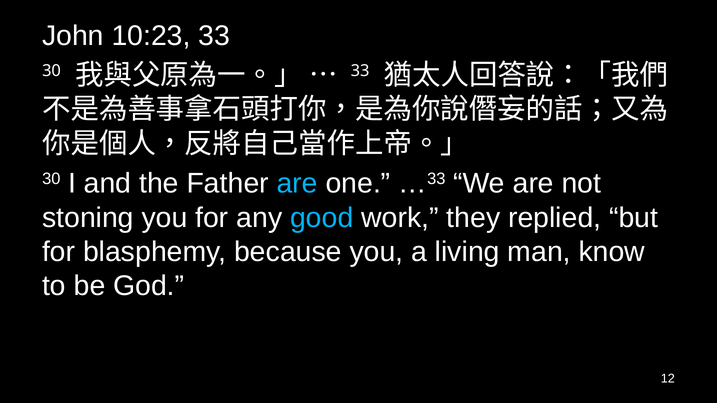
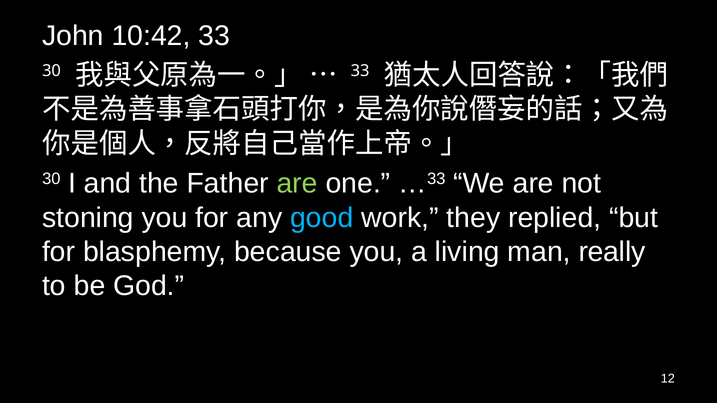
10:23: 10:23 -> 10:42 (151, 36)
are colour: light blue -> light green (297, 184)
know: know -> really (612, 252)
